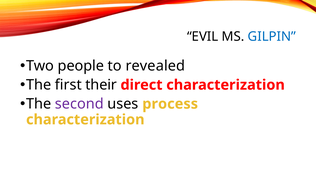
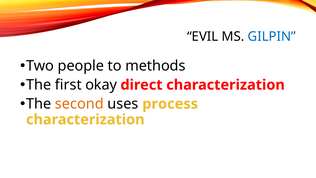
revealed: revealed -> methods (155, 66)
their: their -> okay (101, 85)
second colour: purple -> orange (79, 104)
